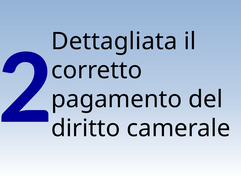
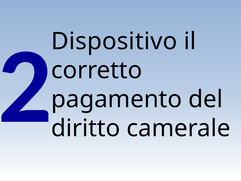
Dettagliata: Dettagliata -> Dispositivo (114, 41)
